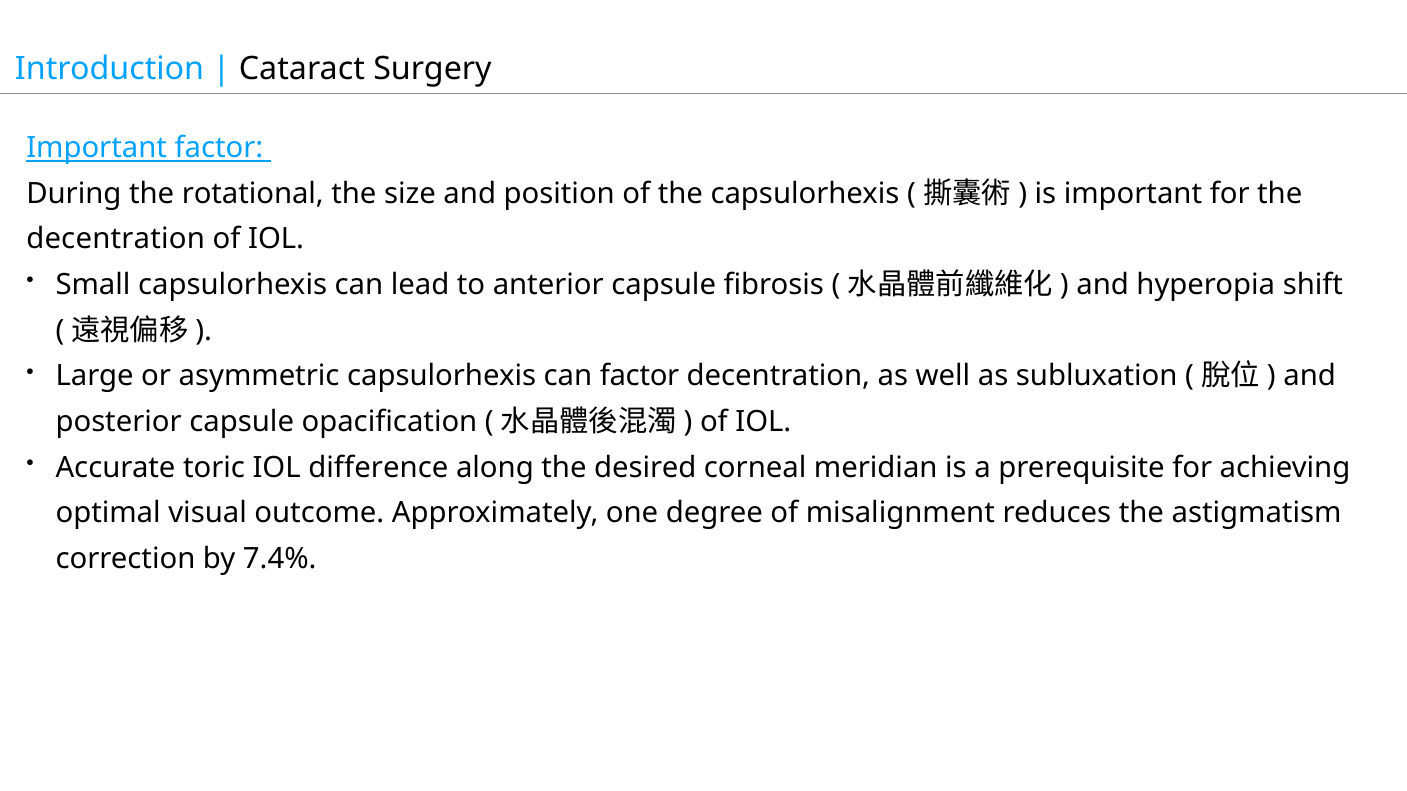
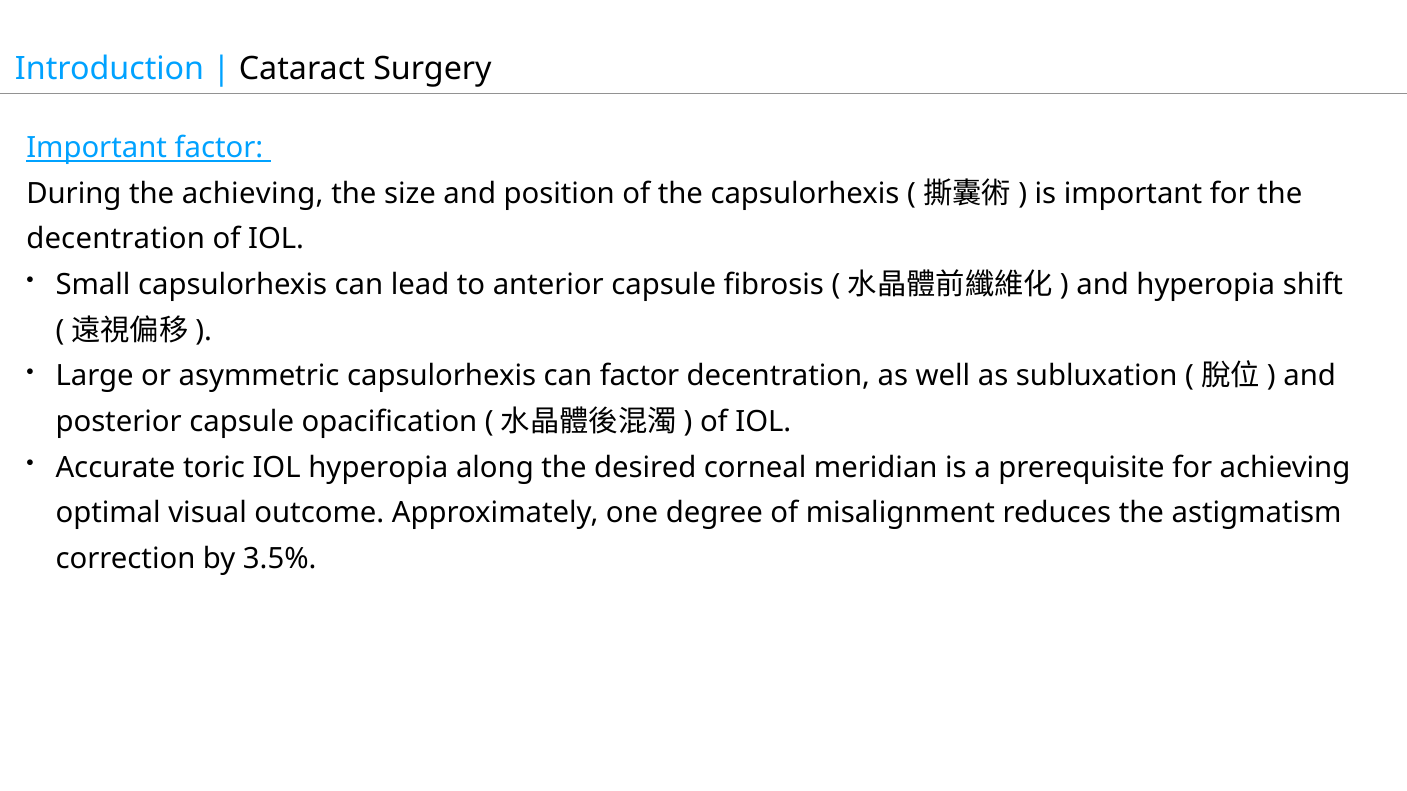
the rotational: rotational -> achieving (253, 193)
IOL difference: difference -> hyperopia (378, 468)
7.4%: 7.4% -> 3.5% (280, 559)
